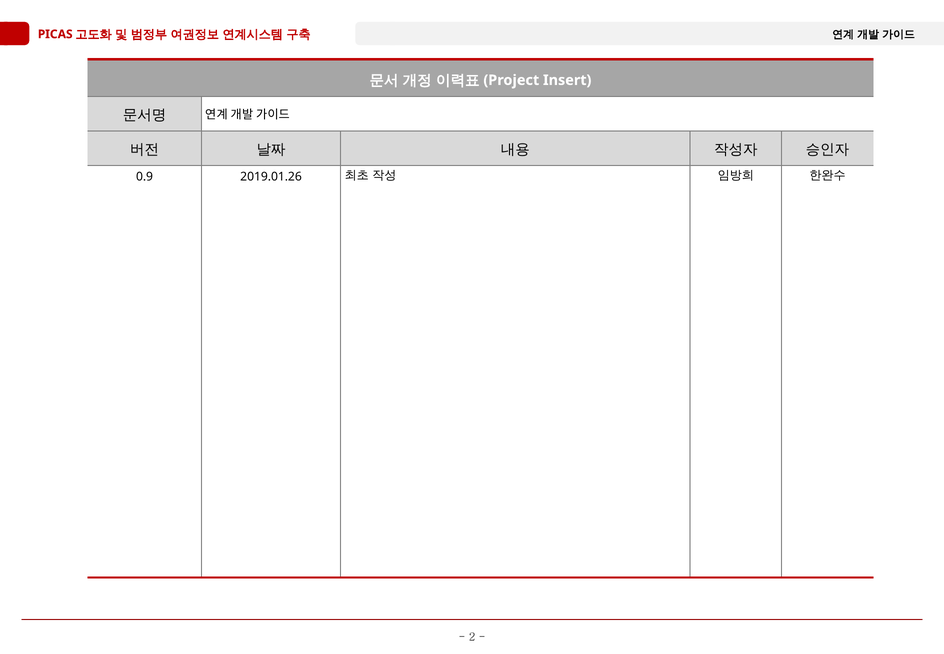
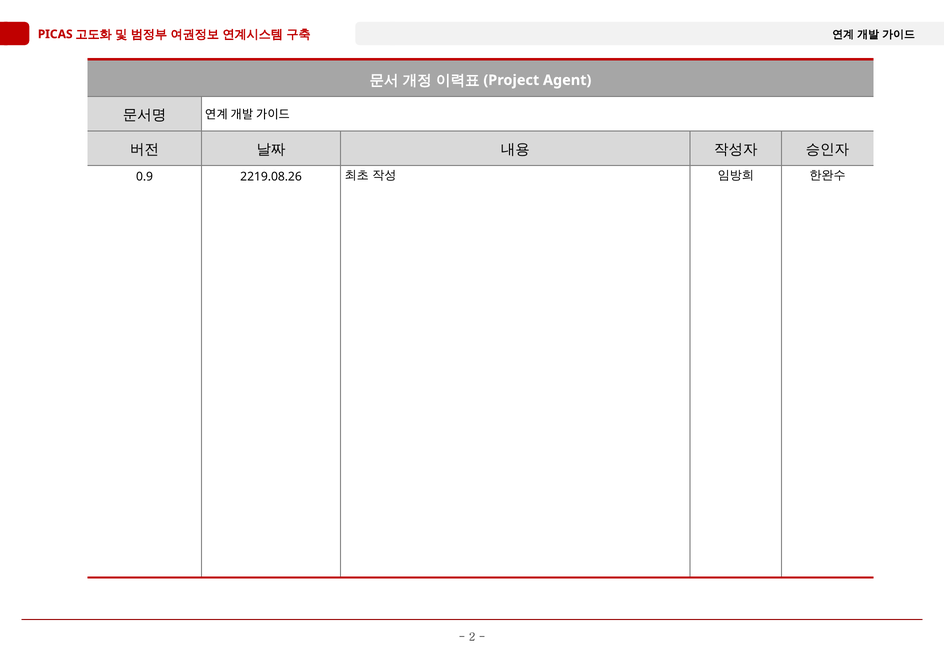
Insert: Insert -> Agent (567, 80)
2019.01.26: 2019.01.26 -> 2219.08.26 (271, 177)
